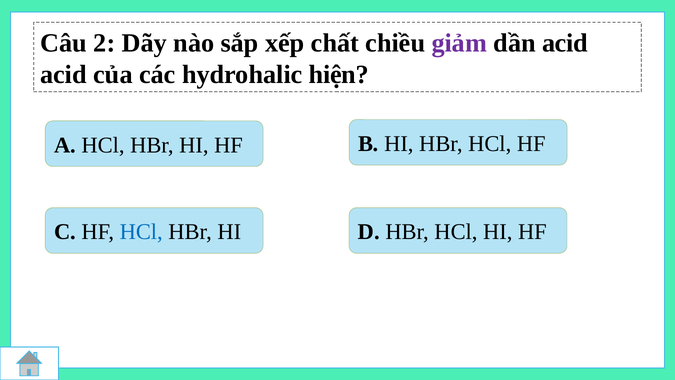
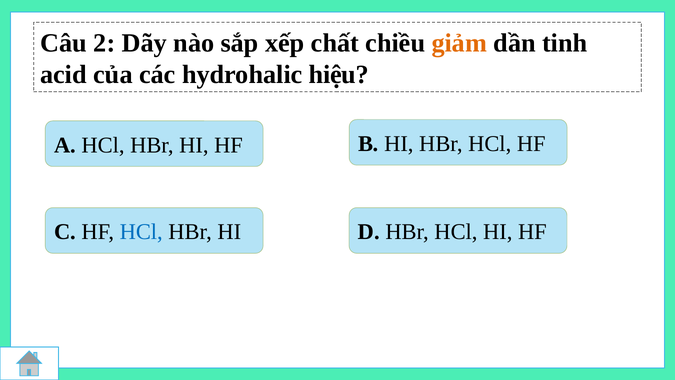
giảm colour: purple -> orange (459, 43)
dần acid: acid -> tinh (565, 43)
hiện: hiện -> hiệu (339, 75)
